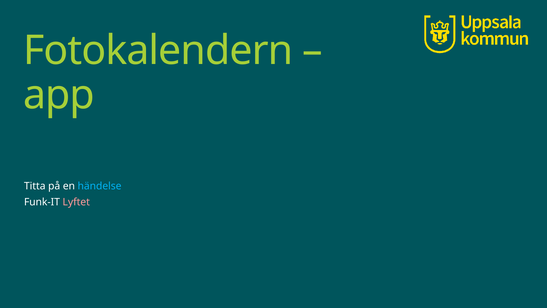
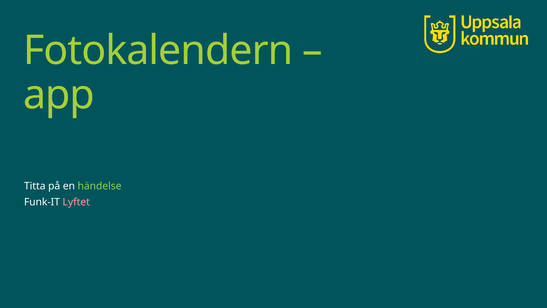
händelse colour: light blue -> light green (100, 186)
